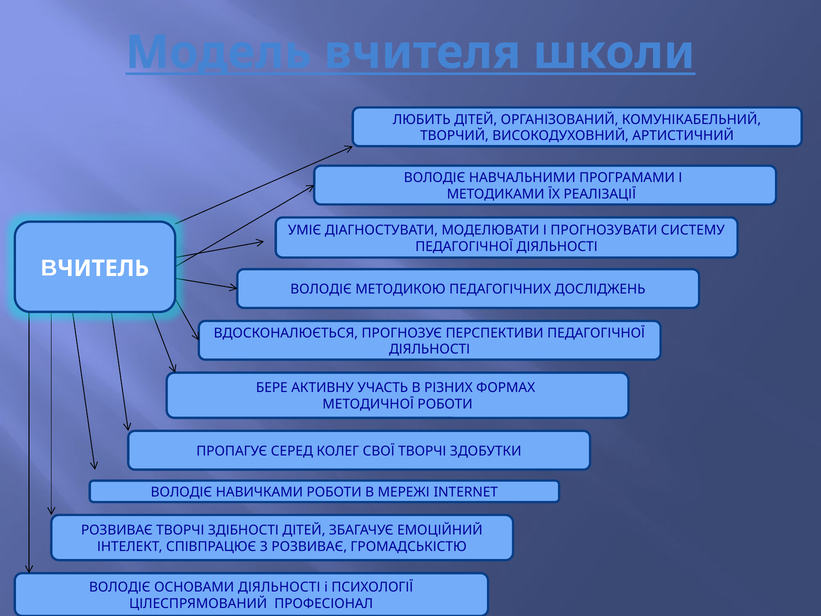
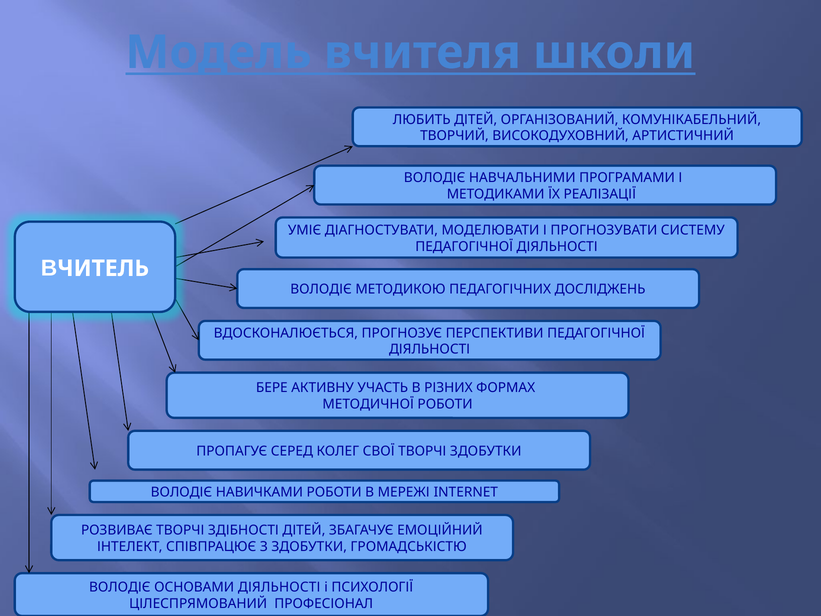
З РОЗВИВАЄ: РОЗВИВАЄ -> ЗДОБУТКИ (309, 546)
